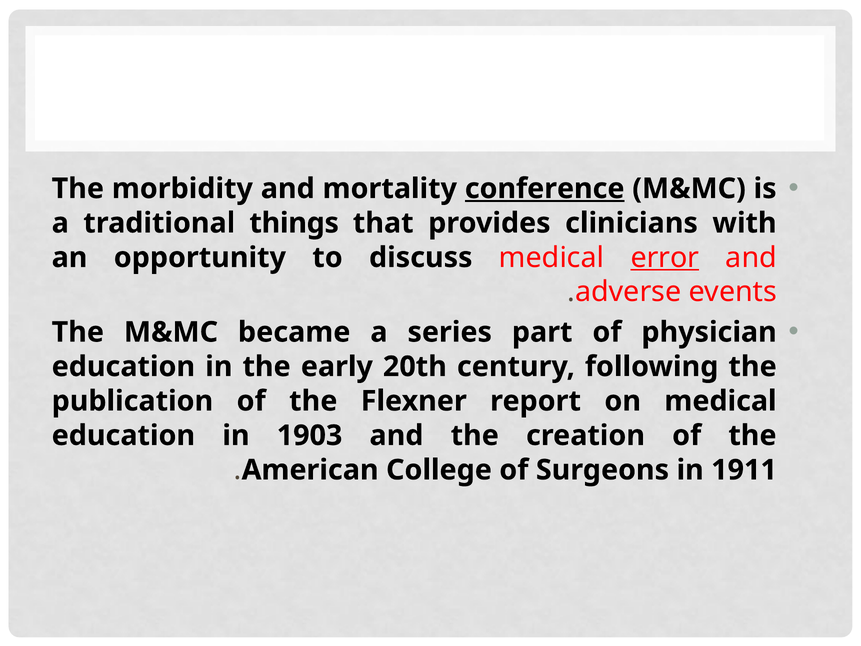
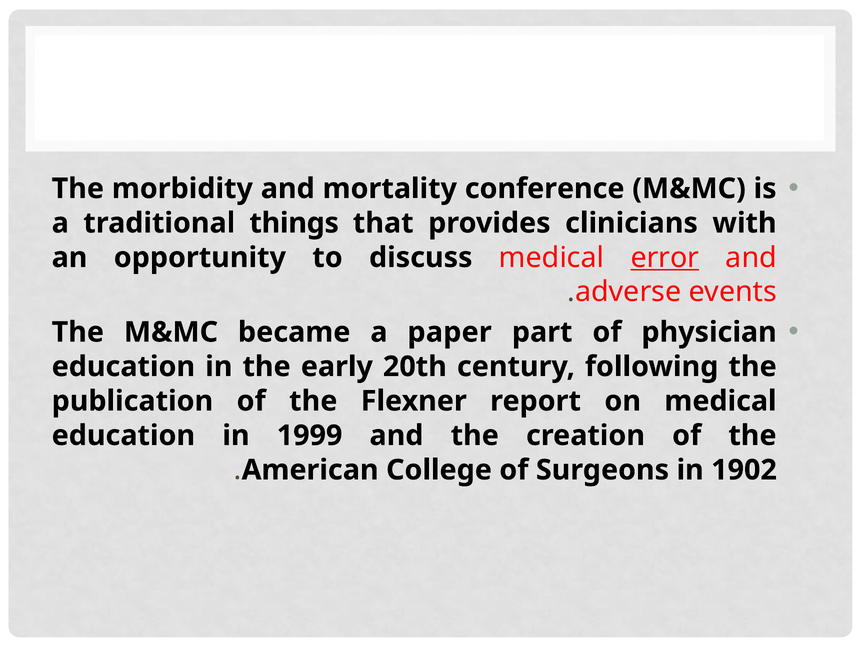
conference underline: present -> none (545, 189)
series: series -> paper (450, 332)
1903: 1903 -> 1999 (310, 435)
1911: 1911 -> 1902 (744, 470)
